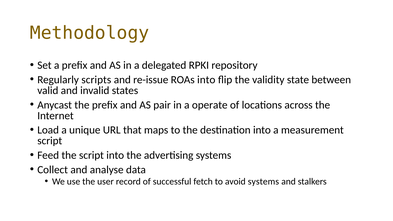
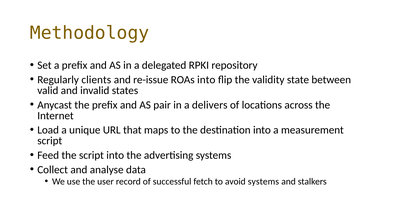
scripts: scripts -> clients (96, 80)
operate: operate -> delivers (210, 105)
